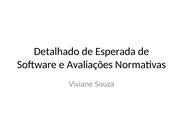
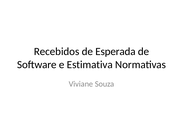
Detalhado: Detalhado -> Recebidos (57, 52)
Avaliações: Avaliações -> Estimativa (90, 65)
